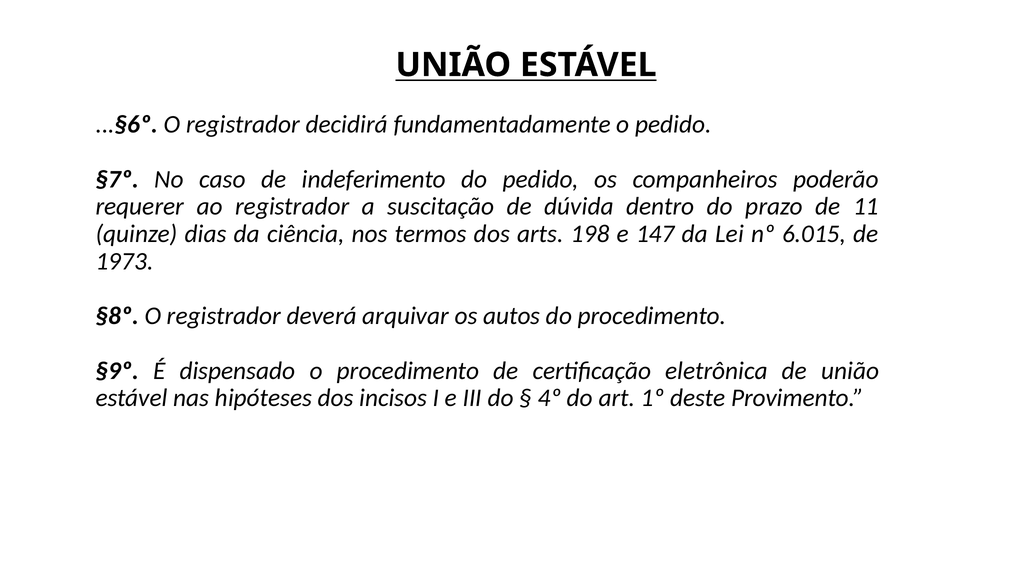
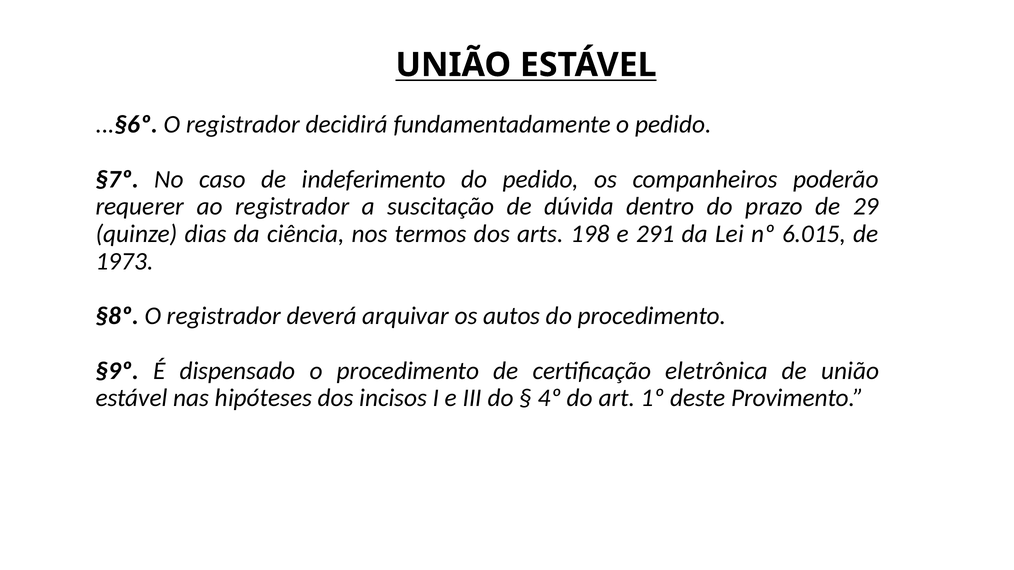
11: 11 -> 29 (866, 207)
147: 147 -> 291 (655, 234)
